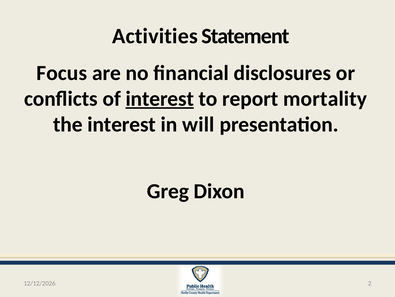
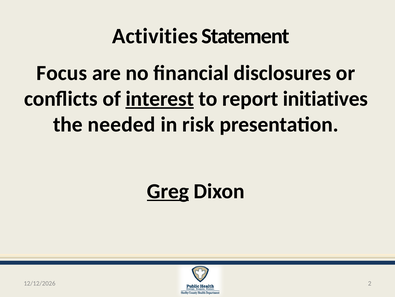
mortality: mortality -> initiatives (325, 99)
the interest: interest -> needed (122, 124)
will: will -> risk (198, 124)
Greg underline: none -> present (168, 191)
